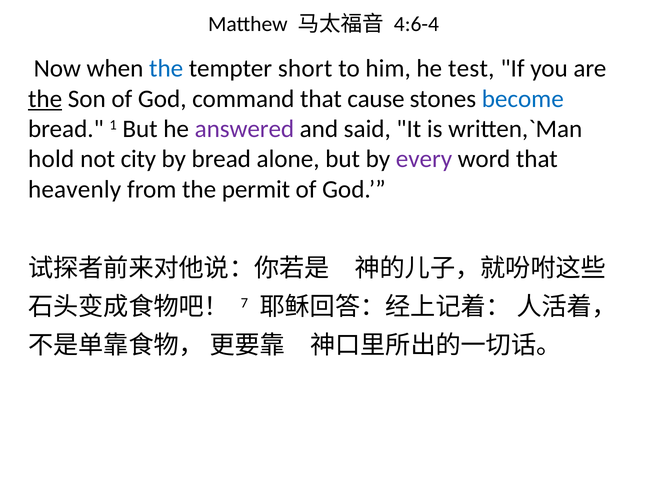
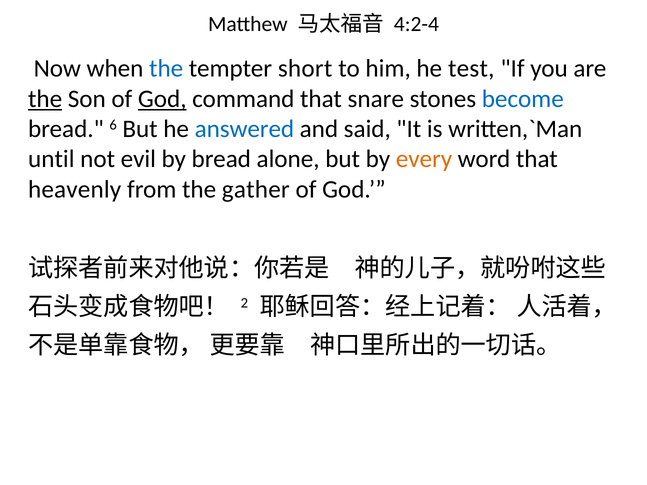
4:6-4: 4:6-4 -> 4:2-4 (416, 24)
God underline: none -> present (162, 99)
cause: cause -> snare (376, 99)
1: 1 -> 6 (113, 125)
answered colour: purple -> blue (244, 129)
hold: hold -> until (51, 159)
city: city -> evil (138, 159)
every colour: purple -> orange (424, 159)
permit: permit -> gather (256, 189)
7: 7 -> 2 (244, 303)
